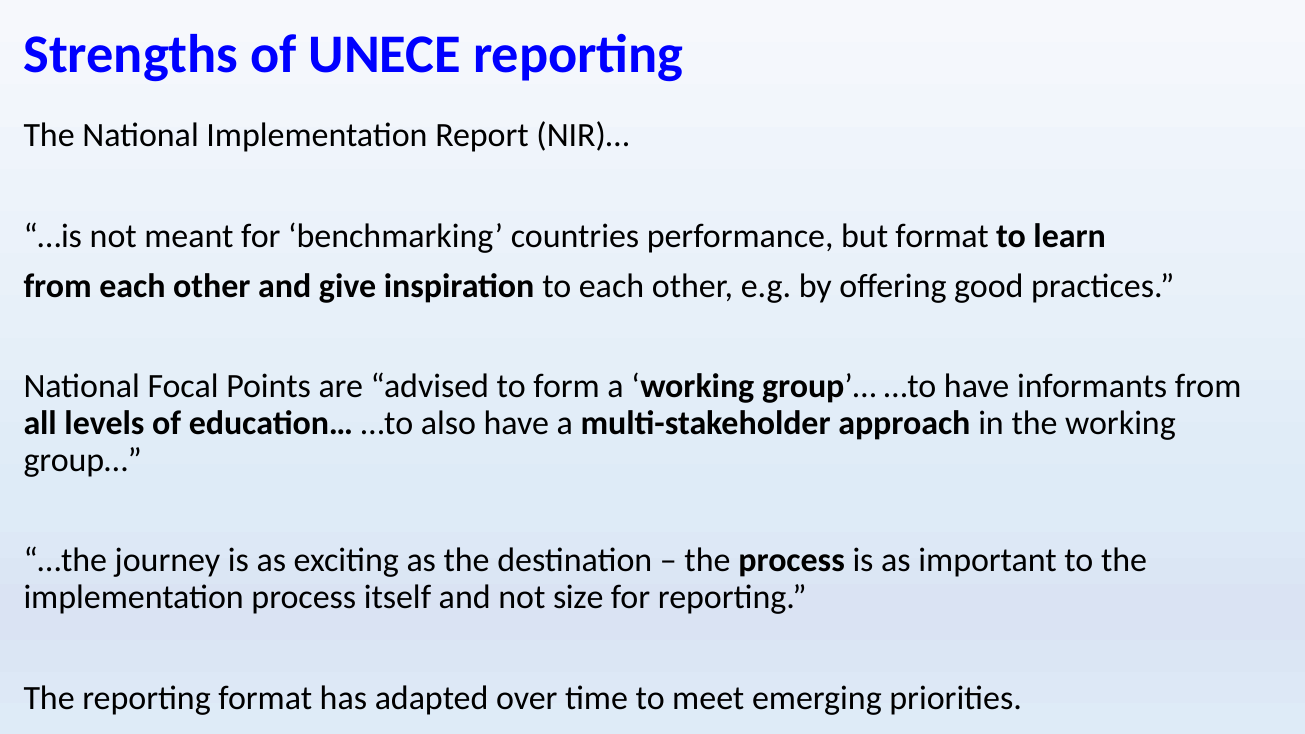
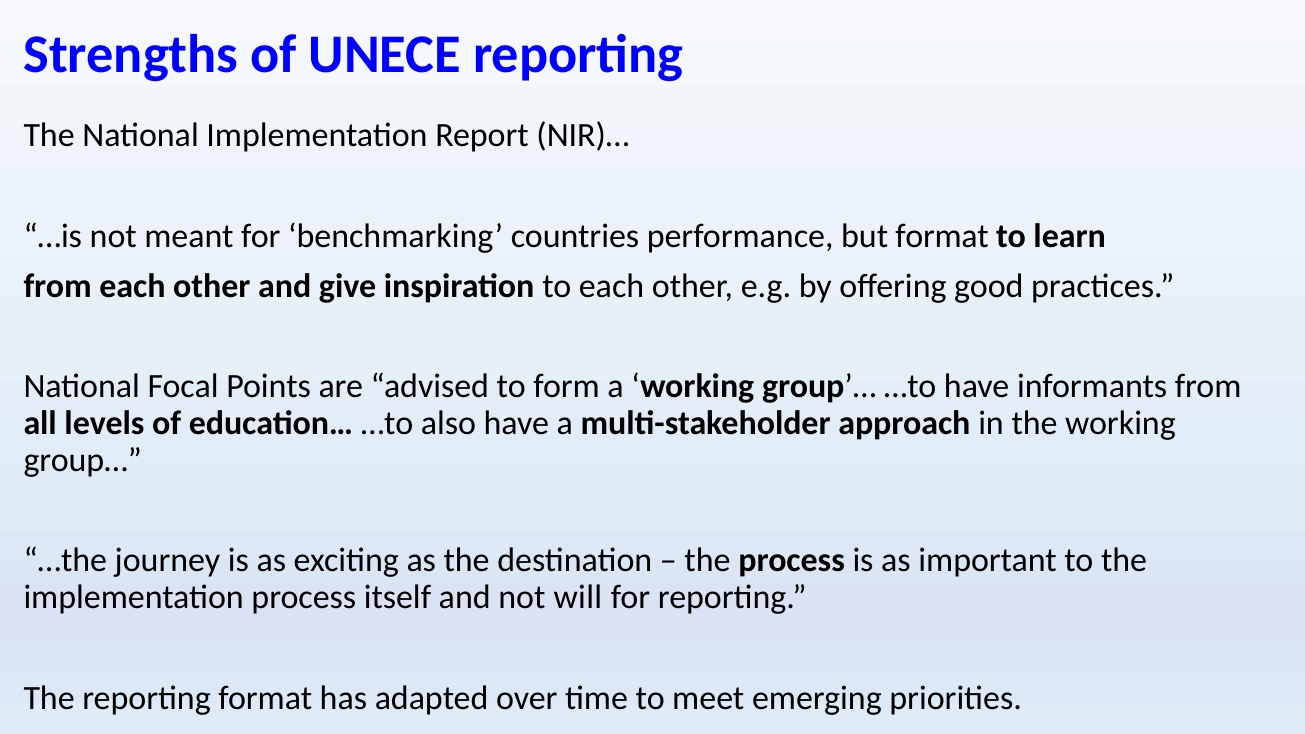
size: size -> will (578, 597)
